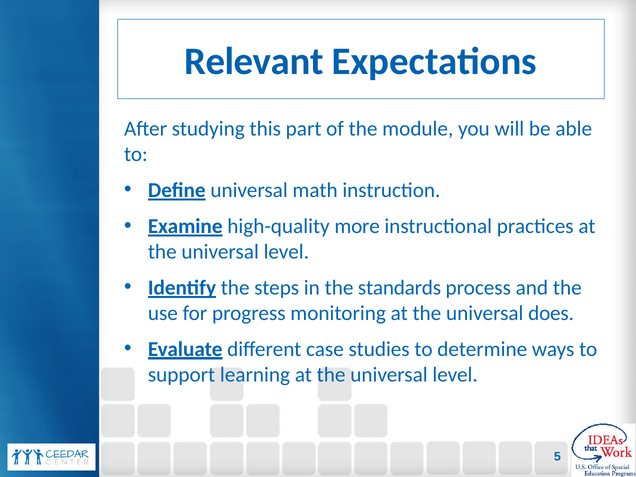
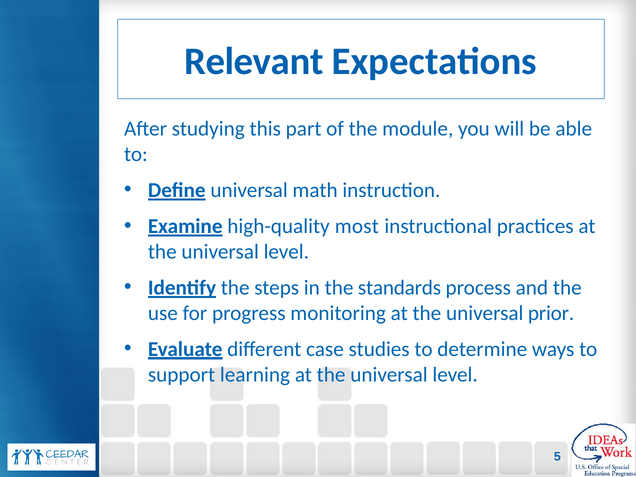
more: more -> most (357, 226)
does: does -> prior (551, 313)
